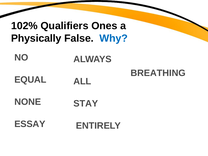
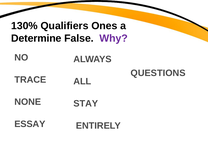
102%: 102% -> 130% (24, 26)
Physically: Physically -> Determine (36, 38)
Why colour: blue -> purple (114, 38)
BREATHING: BREATHING -> QUESTIONS (158, 73)
EQUAL: EQUAL -> TRACE (30, 80)
